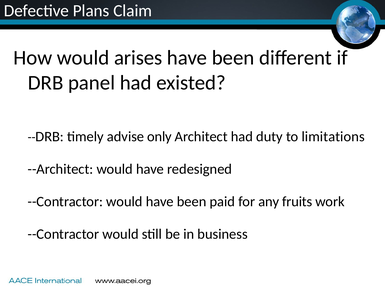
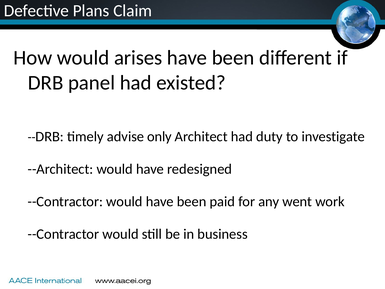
limitations: limitations -> investigate (333, 136)
fruits: fruits -> went (297, 201)
